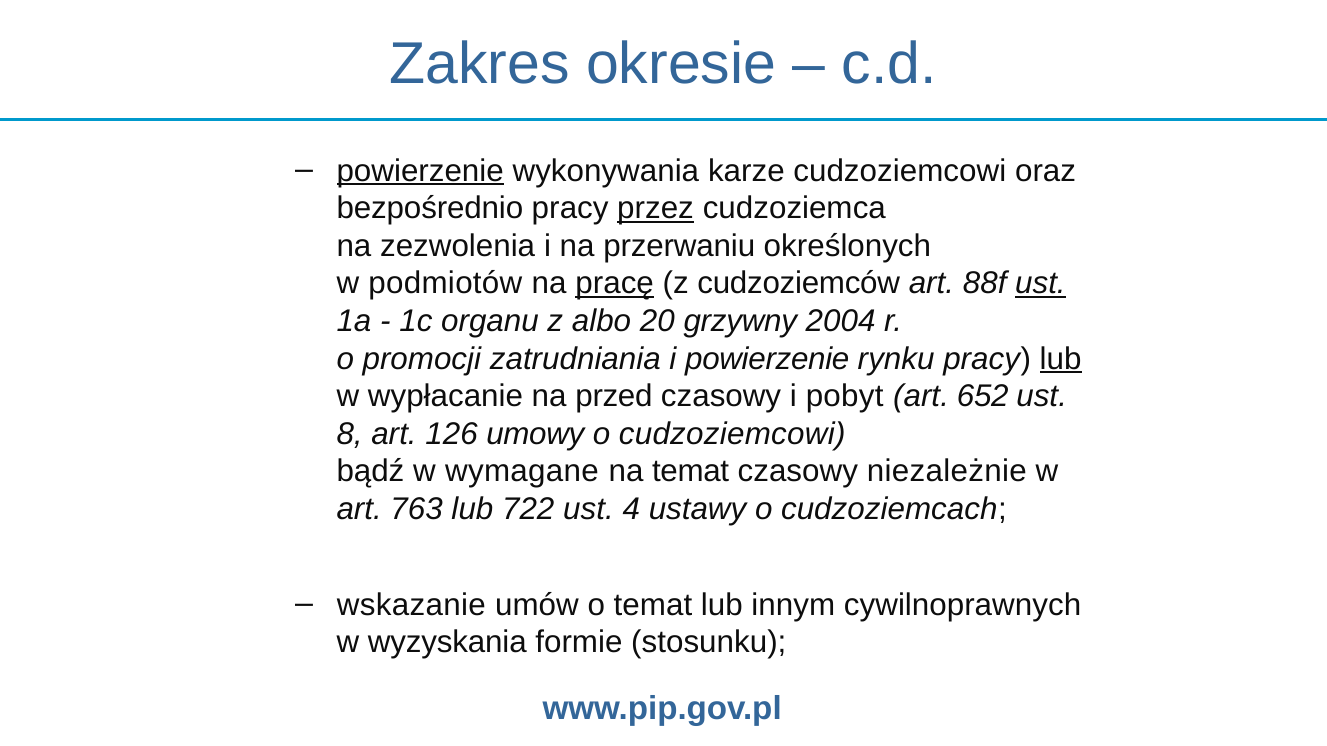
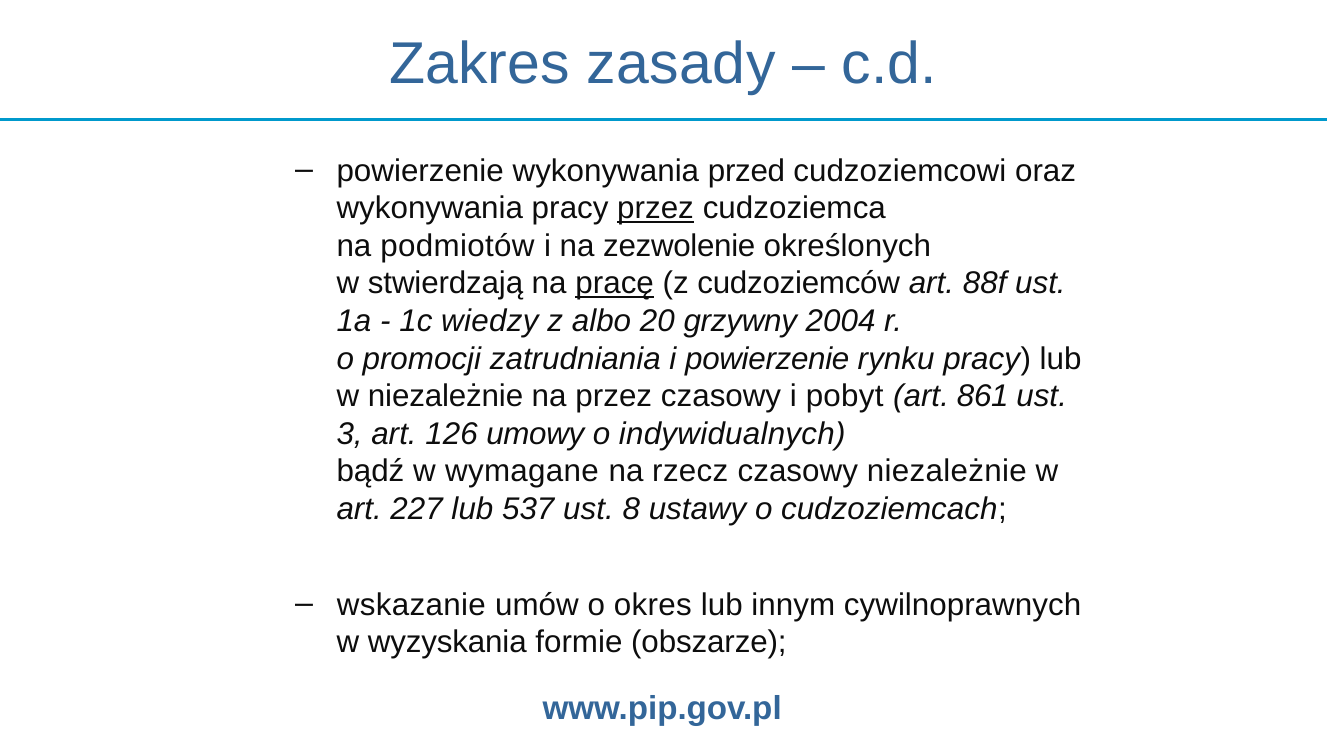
okresie: okresie -> zasady (681, 64)
powierzenie underline: present -> none (420, 171)
karze: karze -> przed (747, 171)
bezpośrednio: bezpośrednio -> wykonywania (430, 208)
zezwolenia: zezwolenia -> podmiotów (457, 246)
przerwaniu: przerwaniu -> zezwolenie (679, 246)
podmiotów: podmiotów -> stwierdzają (446, 284)
ust underline: present -> none (1040, 284)
organu: organu -> wiedzy (490, 321)
lub underline: present -> none (1061, 359)
w wypłacanie: wypłacanie -> niezależnie (446, 397)
na przed: przed -> przez (614, 397)
652: 652 -> 861 (983, 397)
8: 8 -> 3 (350, 434)
o cudzoziemcowi: cudzoziemcowi -> indywidualnych (732, 434)
na temat: temat -> rzecz (690, 472)
763: 763 -> 227 (417, 509)
722: 722 -> 537 (528, 509)
4: 4 -> 8 (631, 509)
o temat: temat -> okres (653, 605)
stosunku: stosunku -> obszarze (709, 643)
